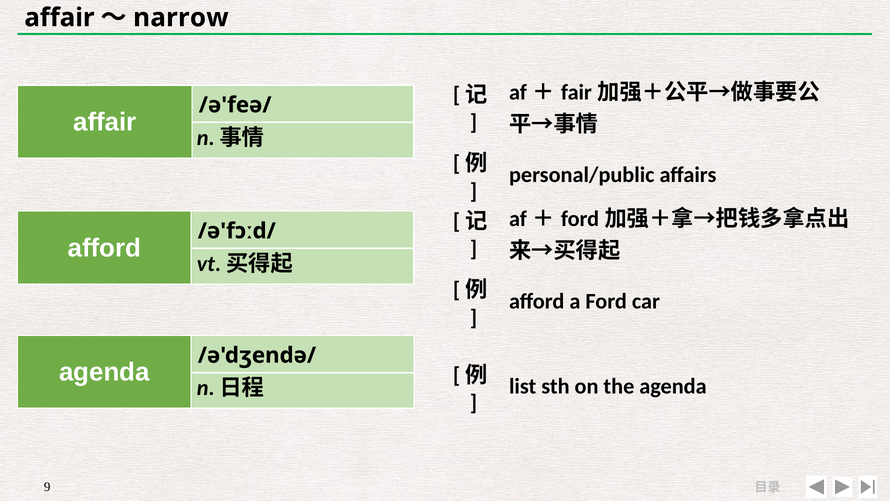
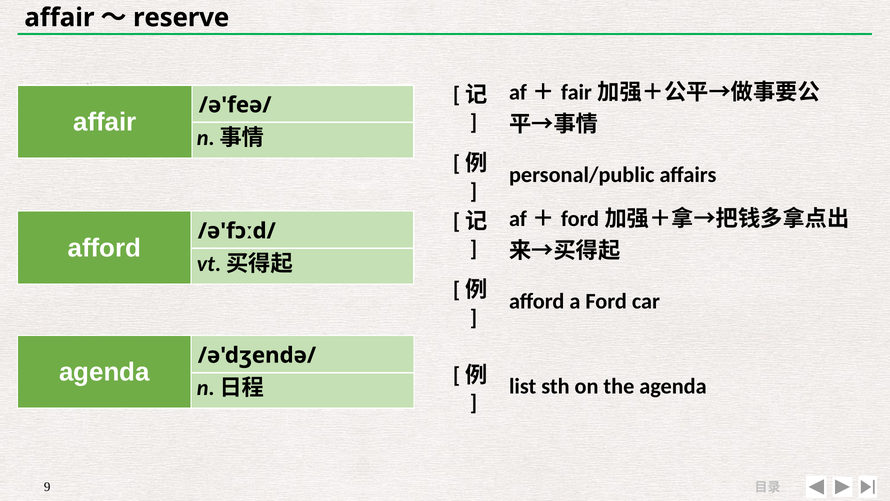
narrow: narrow -> reserve (181, 18)
